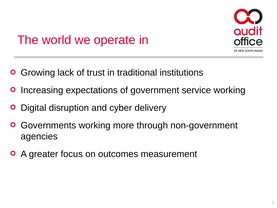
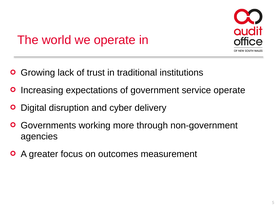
service working: working -> operate (229, 90)
